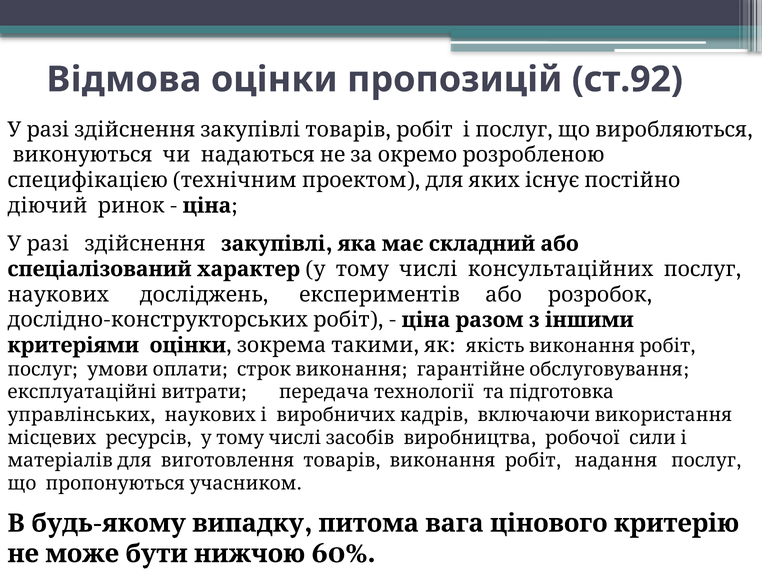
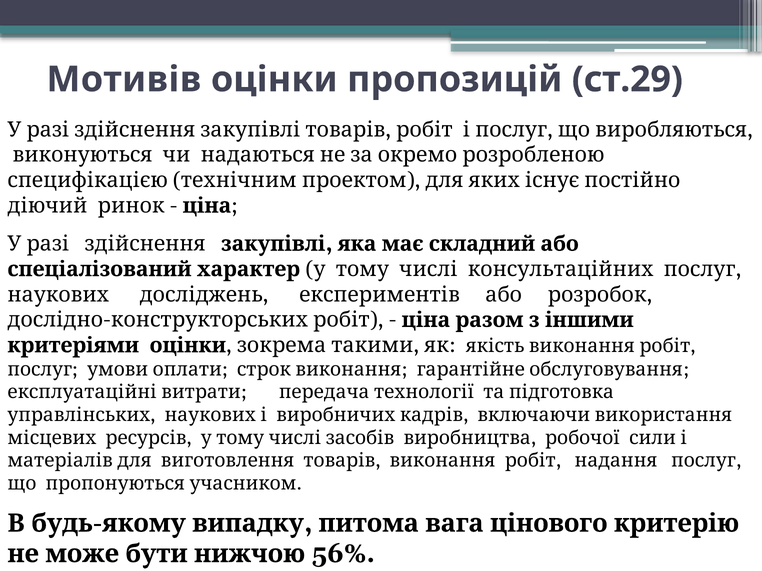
Відмова: Відмова -> Мотивів (124, 80)
ст.92: ст.92 -> ст.29 (627, 80)
60%: 60% -> 56% (343, 554)
